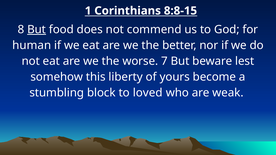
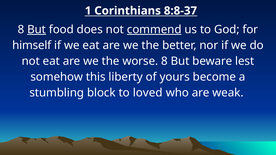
8:8-15: 8:8-15 -> 8:8-37 (180, 11)
commend underline: none -> present (154, 30)
human: human -> himself (32, 45)
worse 7: 7 -> 8 (164, 61)
